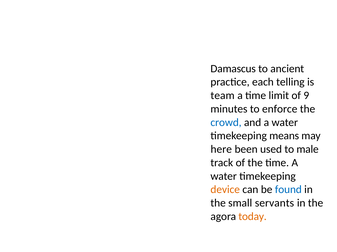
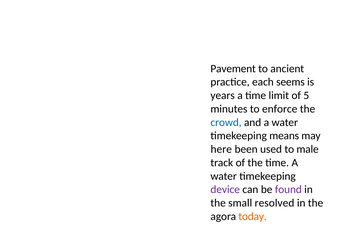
Damascus: Damascus -> Pavement (233, 69)
telling: telling -> seems (290, 82)
team: team -> years (223, 96)
9: 9 -> 5 (306, 96)
device colour: orange -> purple (225, 190)
found colour: blue -> purple (288, 190)
servants: servants -> resolved (274, 204)
